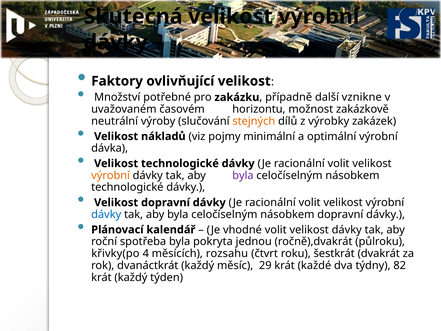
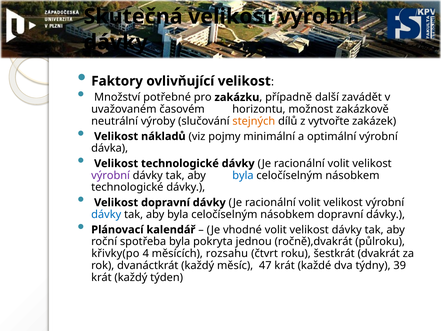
vznikne: vznikne -> zavádět (362, 97)
výrobky: výrobky -> vytvořte (329, 121)
výrobní colour: orange -> purple (111, 175)
byla colour: purple -> blue (243, 175)
29: 29 -> 47 (265, 265)
82: 82 -> 39 (400, 265)
